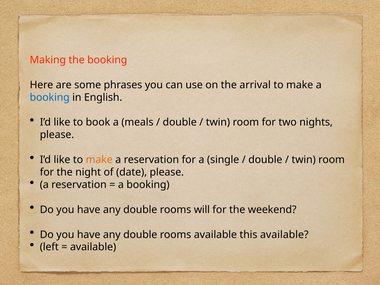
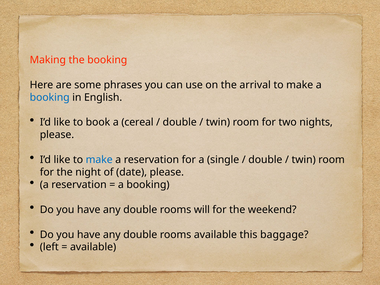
meals: meals -> cereal (137, 122)
make colour: orange -> blue (99, 160)
this available: available -> baggage (284, 235)
